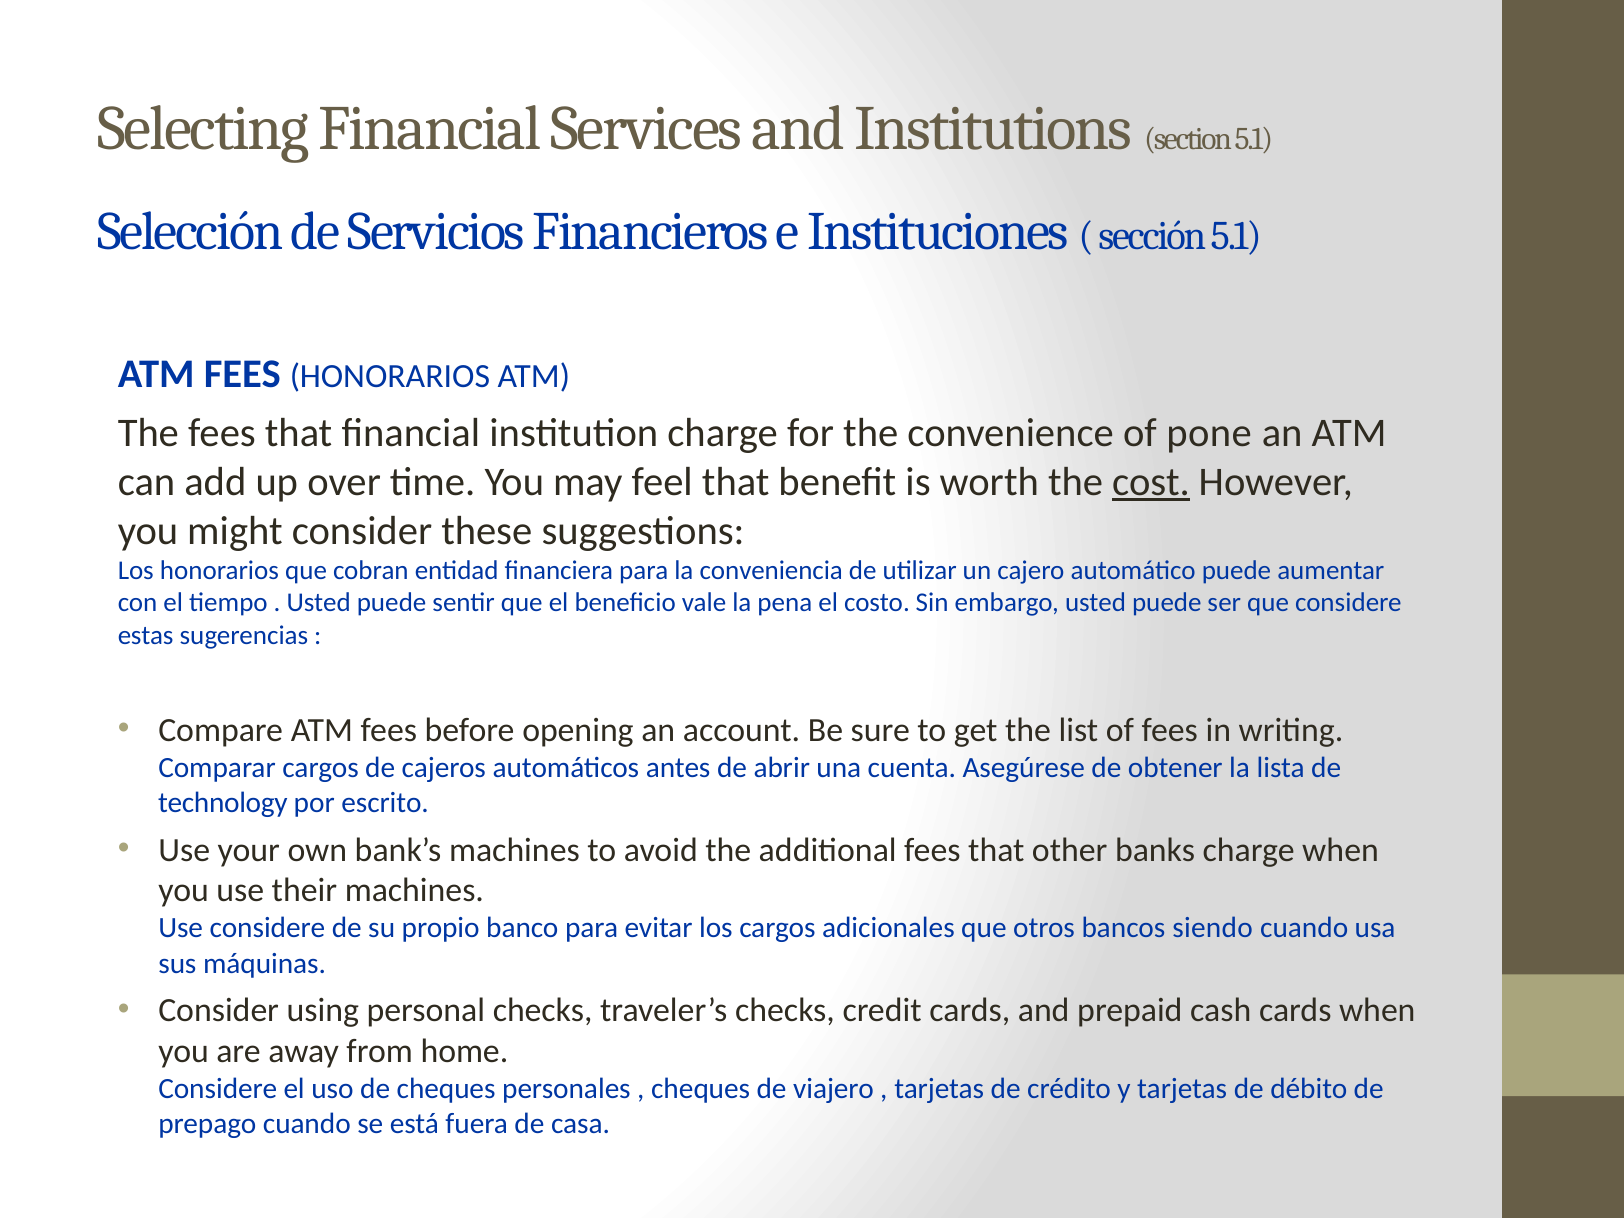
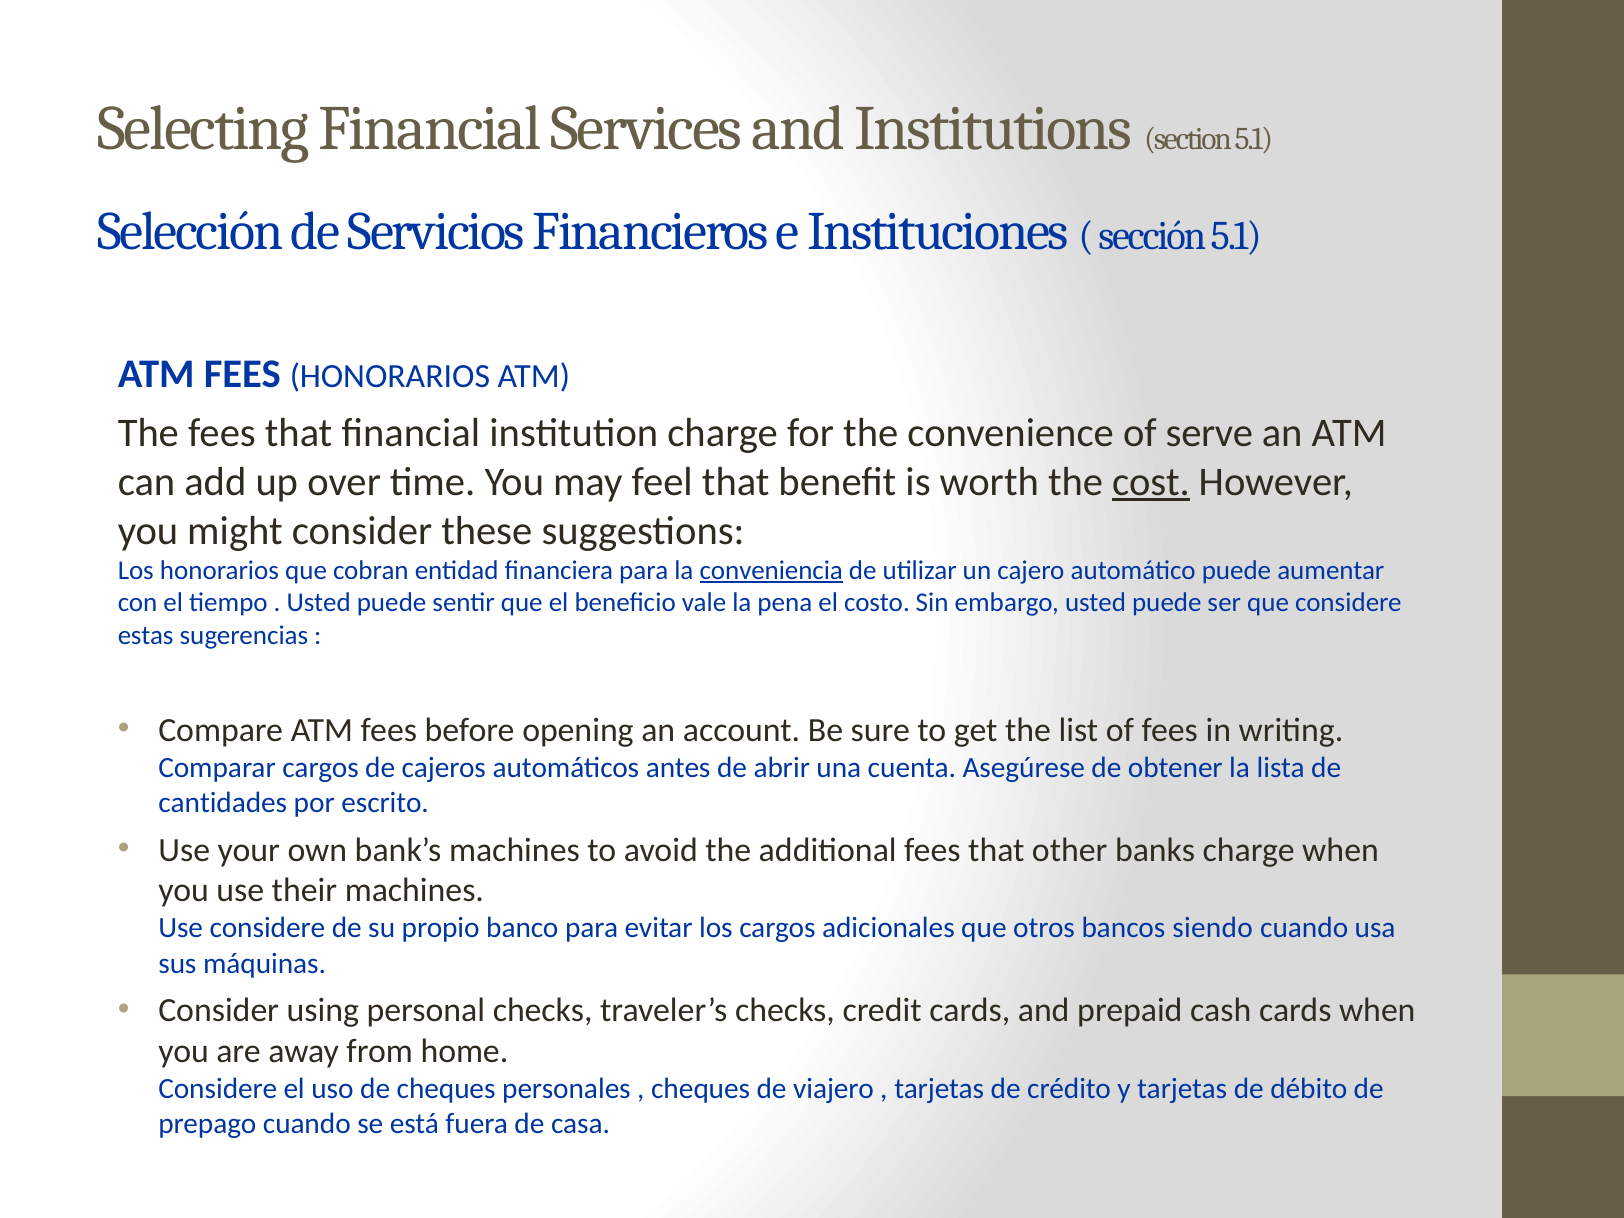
pone: pone -> serve (1209, 433)
conveniencia underline: none -> present (771, 570)
technology: technology -> cantidades (223, 803)
